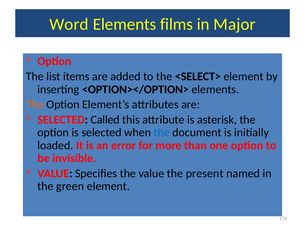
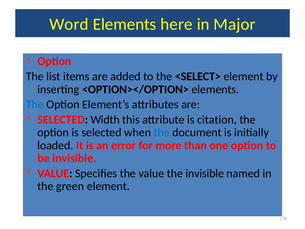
films: films -> here (176, 24)
The colour: orange -> blue (35, 104)
Called: Called -> Width (105, 120)
asterisk: asterisk -> citation (217, 120)
the present: present -> invisible (205, 173)
